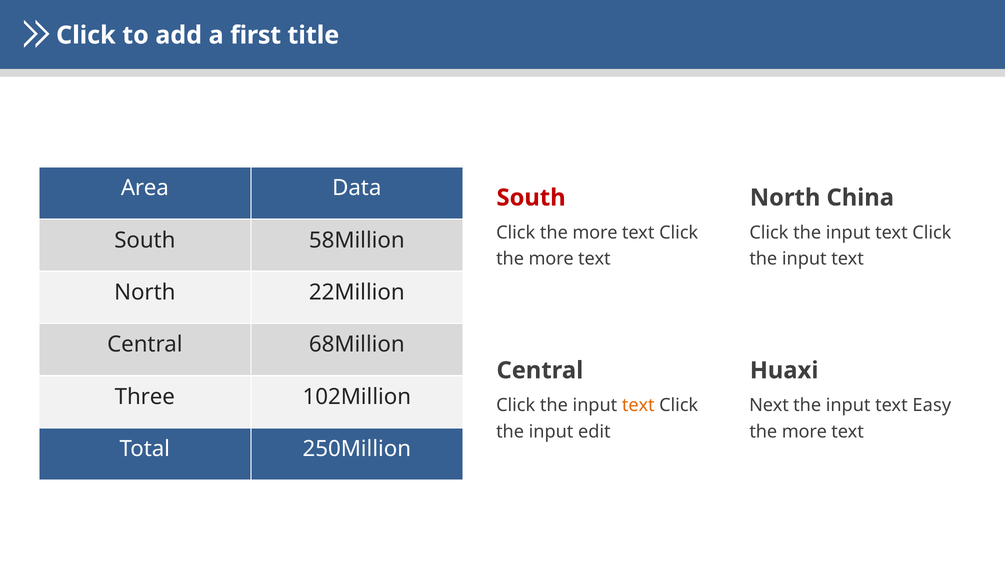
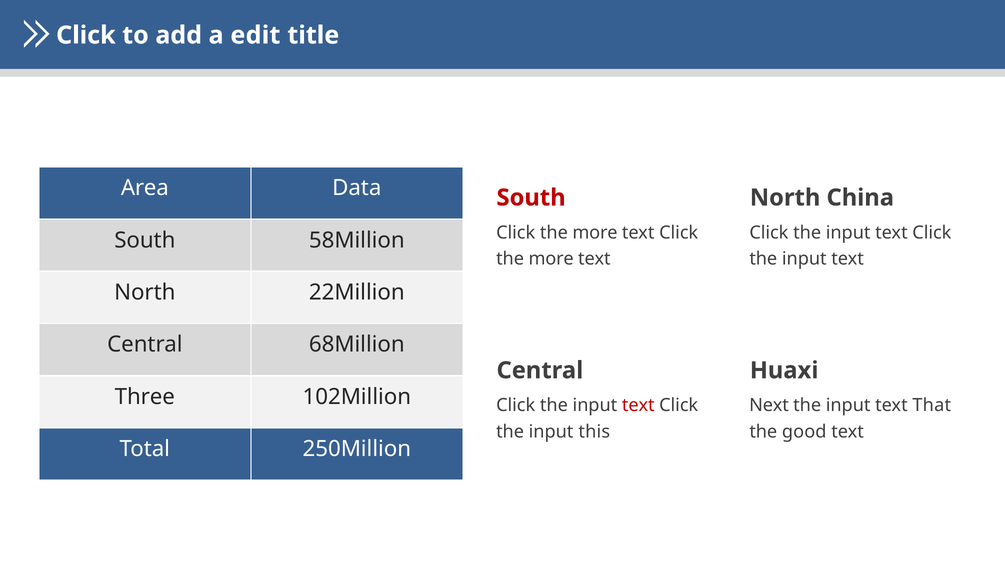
first: first -> edit (255, 35)
text colour: orange -> red (638, 406)
Easy: Easy -> That (932, 406)
edit: edit -> this (594, 432)
more: more -> good (804, 432)
